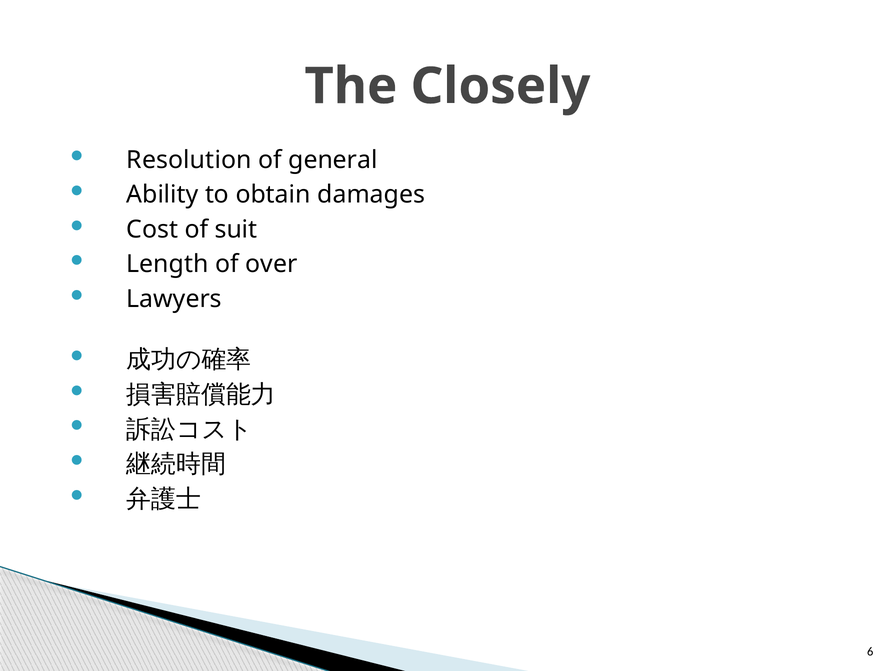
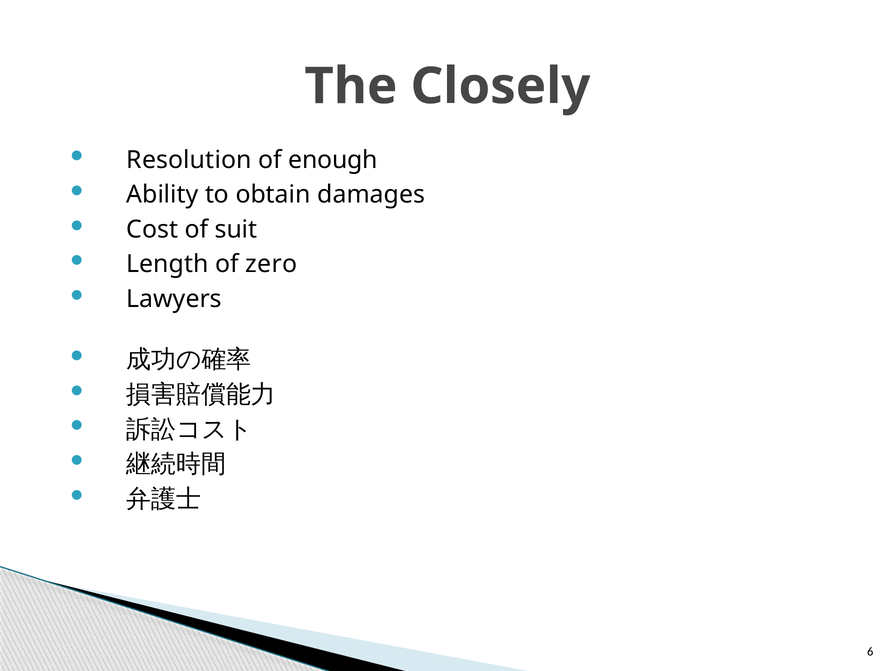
general: general -> enough (333, 160)
over: over -> zero (271, 264)
